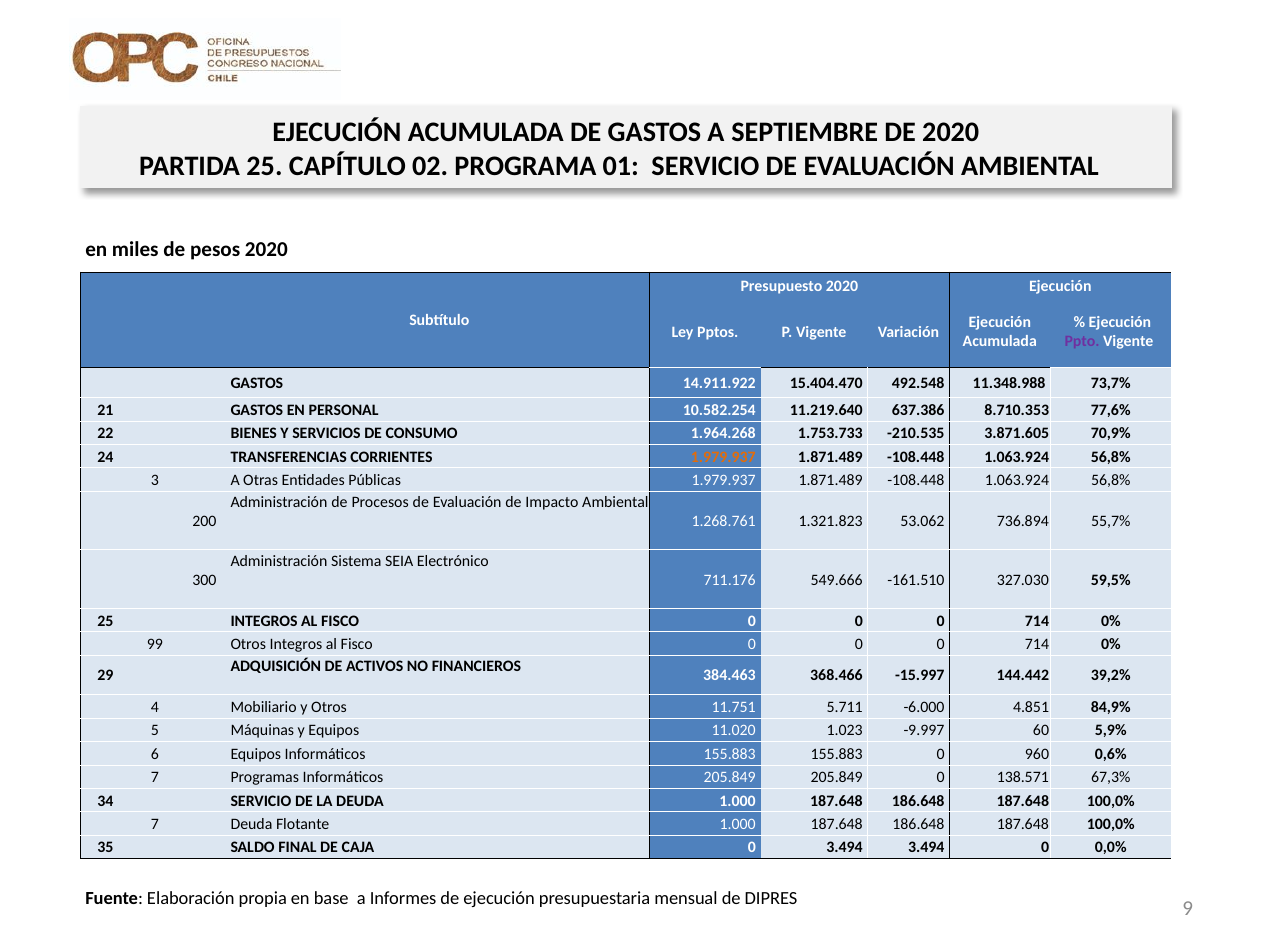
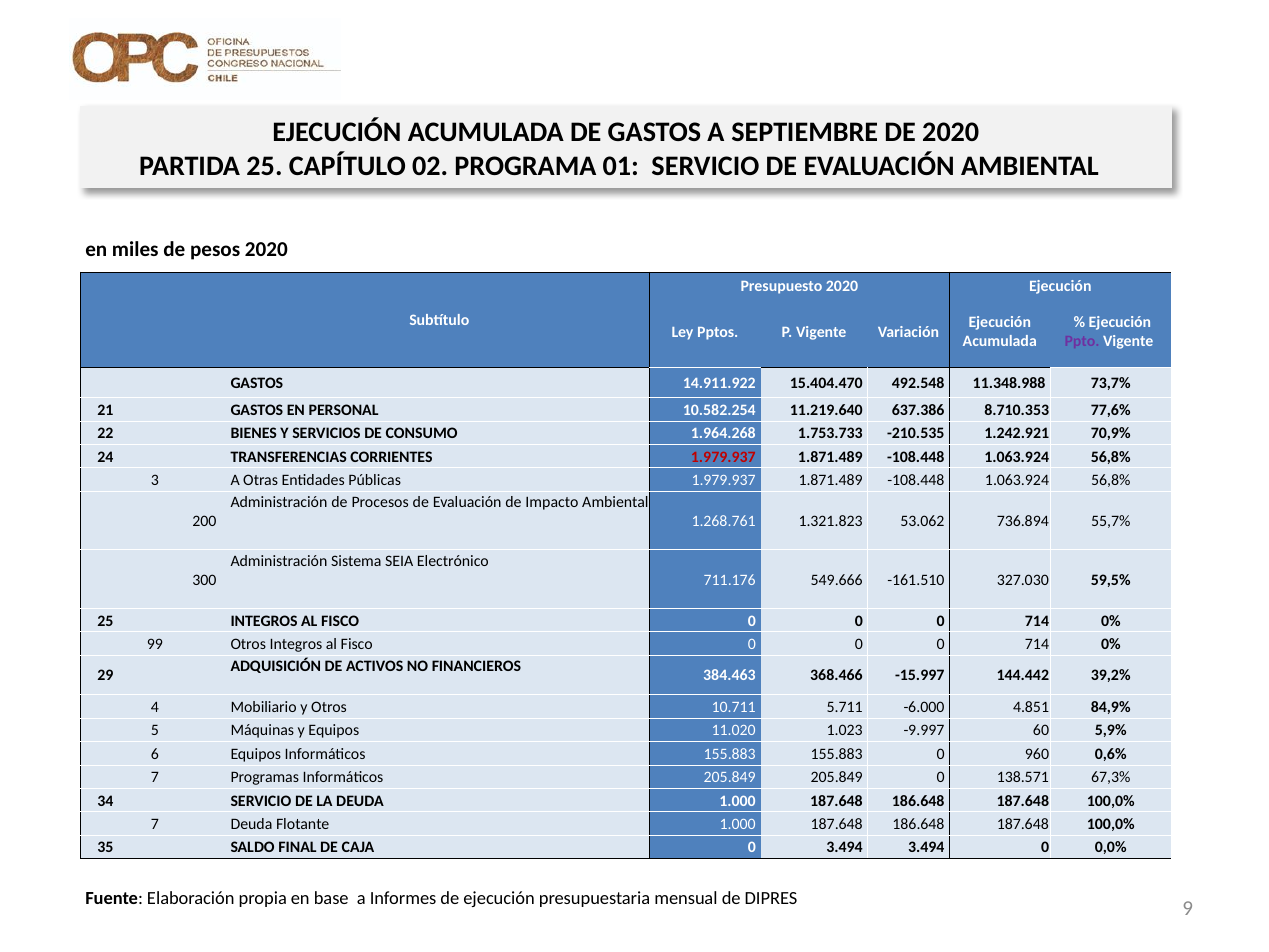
3.871.605: 3.871.605 -> 1.242.921 (1017, 433)
1.979.937 colour: orange -> red (723, 457)
11.751: 11.751 -> 10.711 (734, 707)
